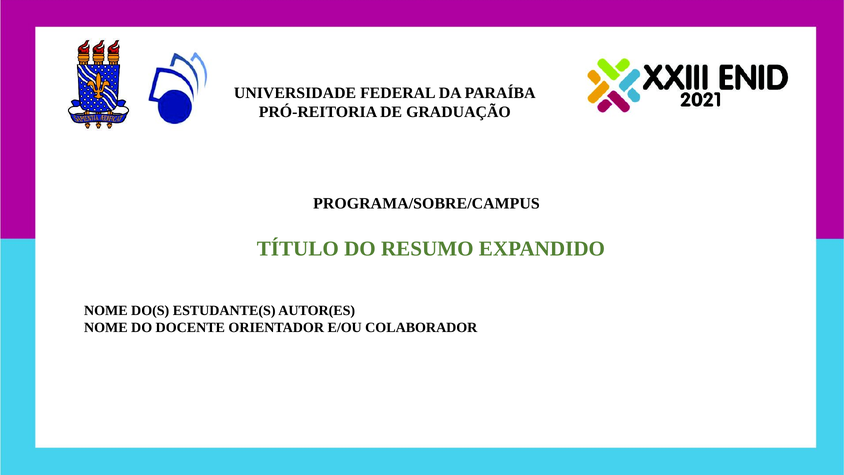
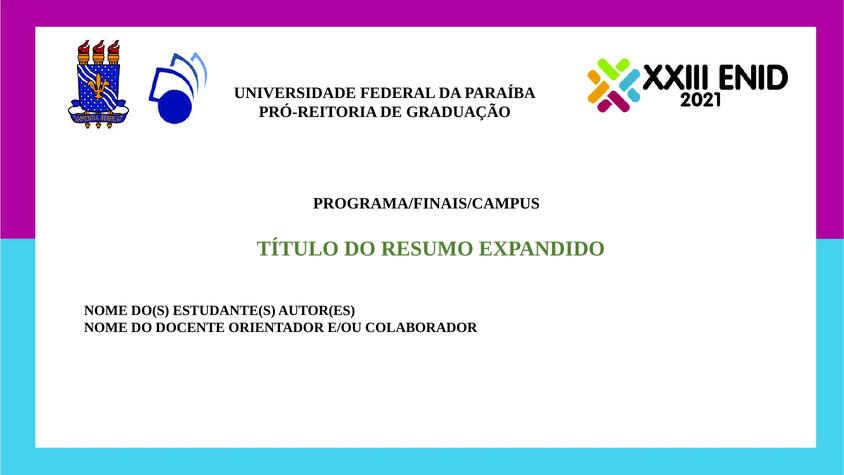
PROGRAMA/SOBRE/CAMPUS: PROGRAMA/SOBRE/CAMPUS -> PROGRAMA/FINAIS/CAMPUS (427, 203)
